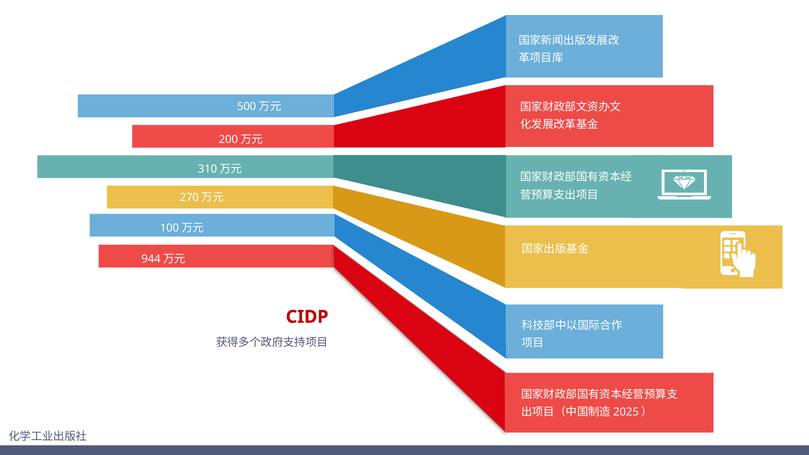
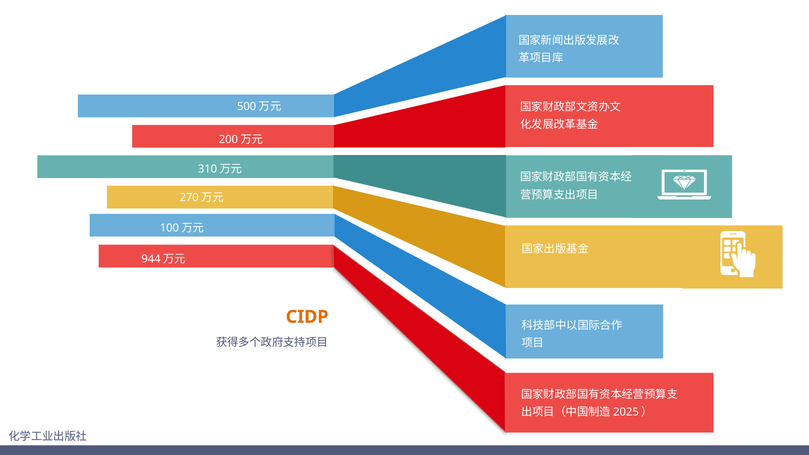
CIDP colour: red -> orange (307, 317)
